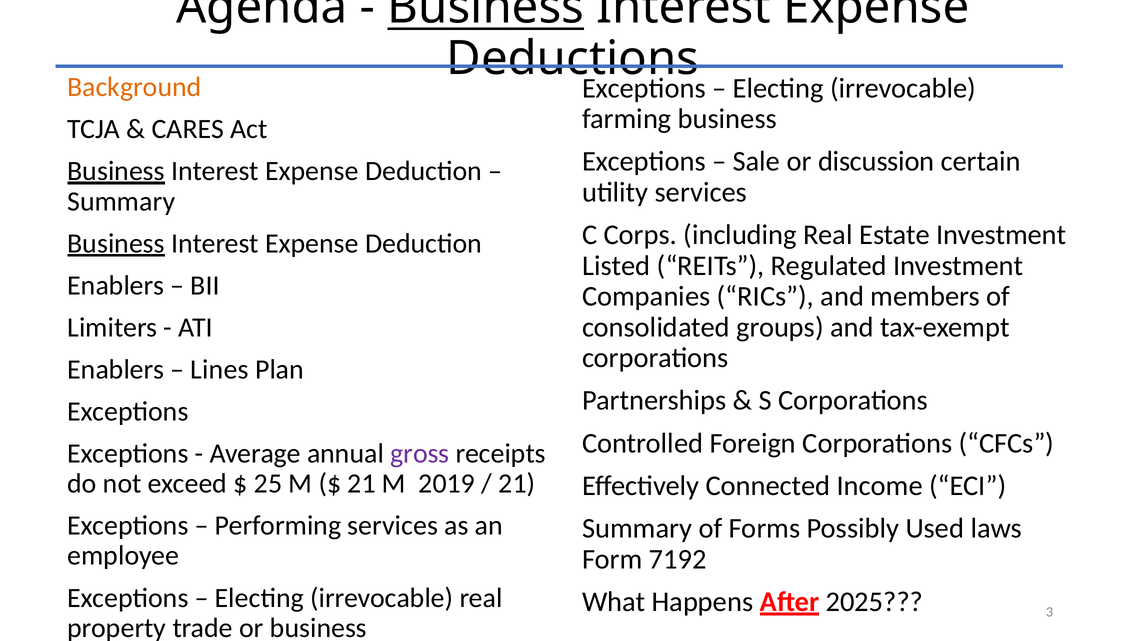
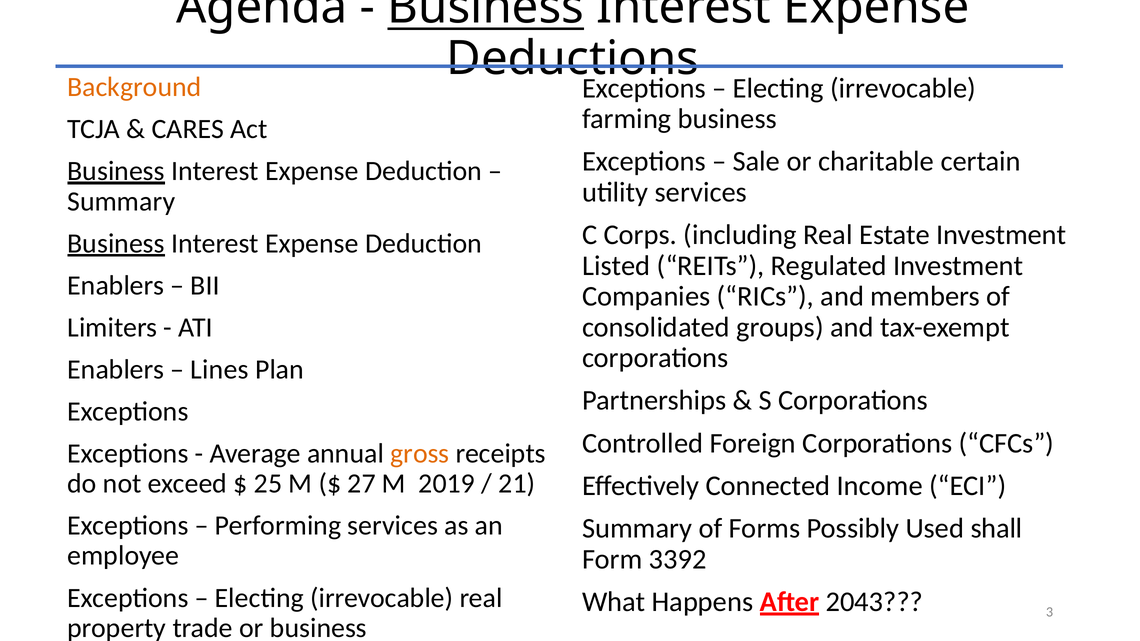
discussion: discussion -> charitable (876, 162)
gross colour: purple -> orange (420, 454)
21: 21 -> 27 (362, 484)
laws: laws -> shall (996, 529)
7192: 7192 -> 3392 (678, 559)
2025: 2025 -> 2043 (874, 602)
